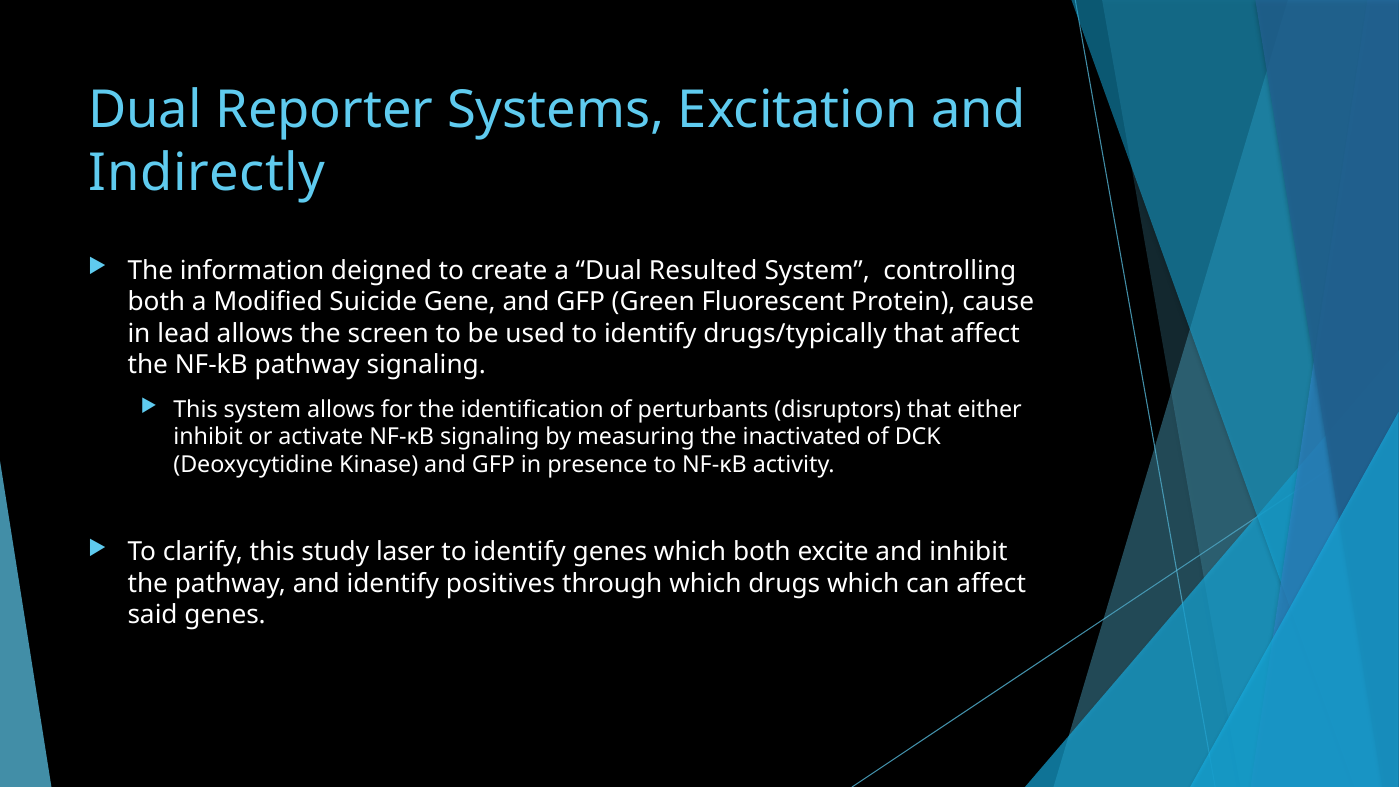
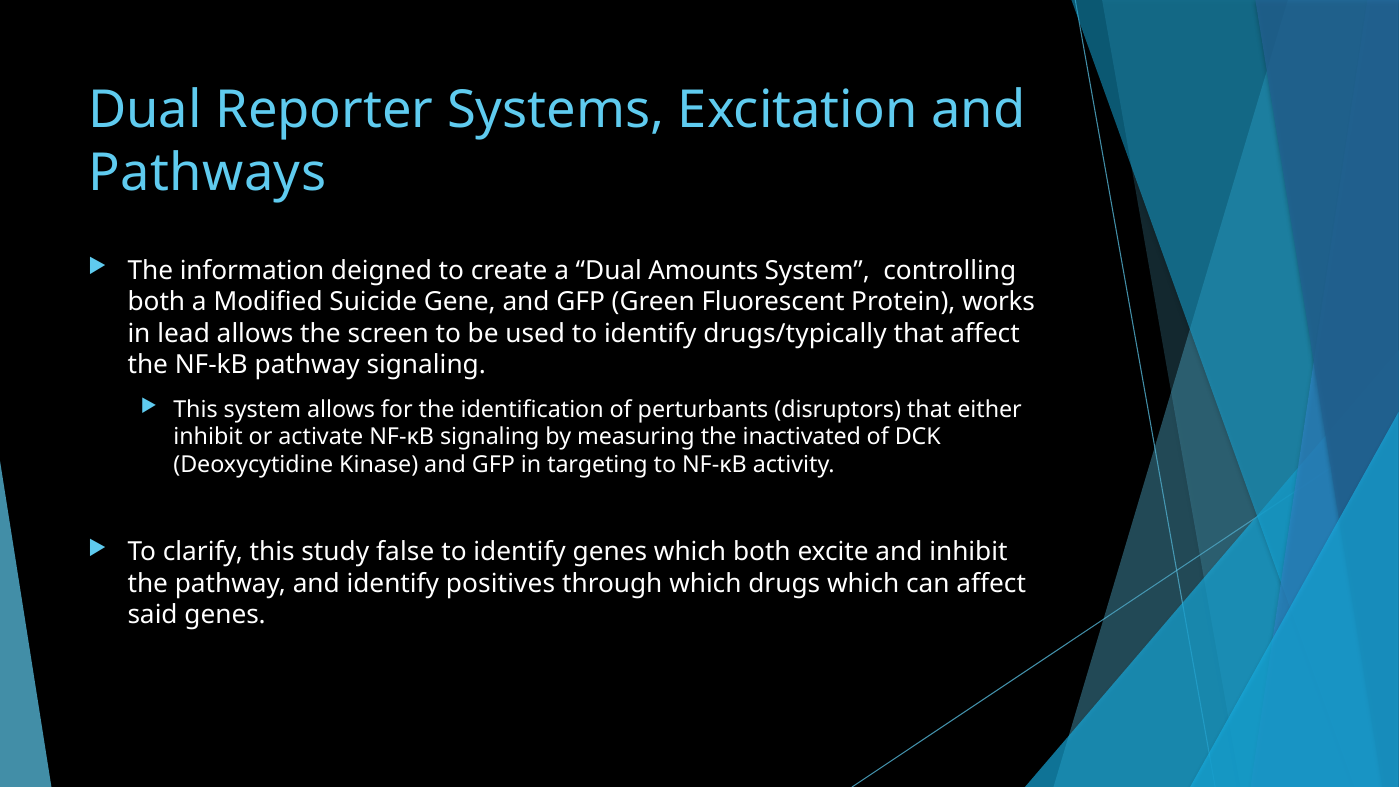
Indirectly: Indirectly -> Pathways (207, 173)
Resulted: Resulted -> Amounts (703, 271)
cause: cause -> works (999, 302)
presence: presence -> targeting (598, 465)
laser: laser -> false (405, 552)
